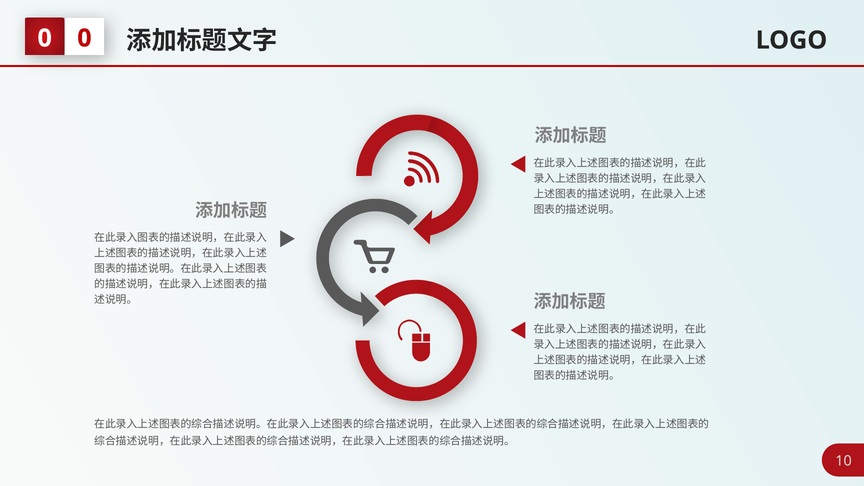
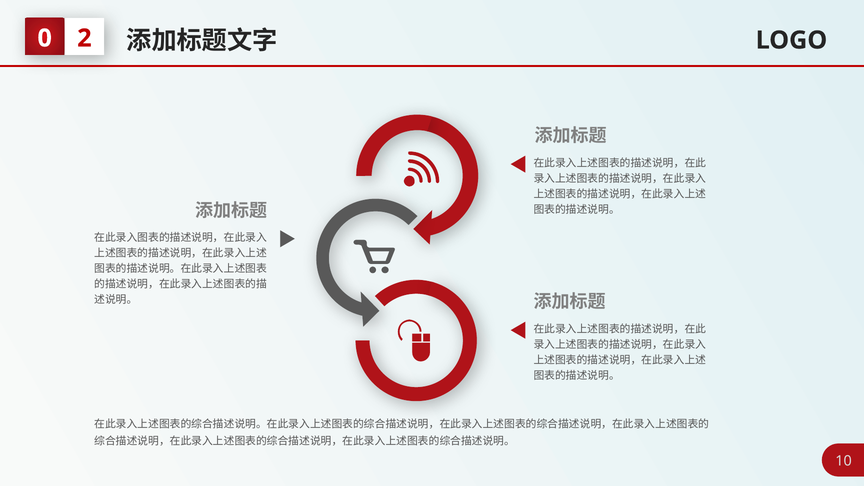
0: 0 -> 2 (84, 38)
